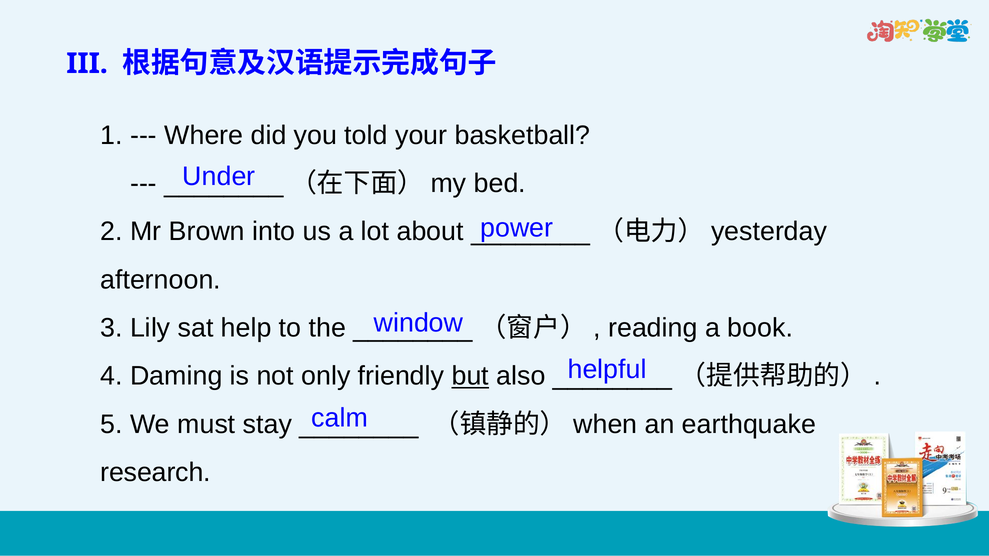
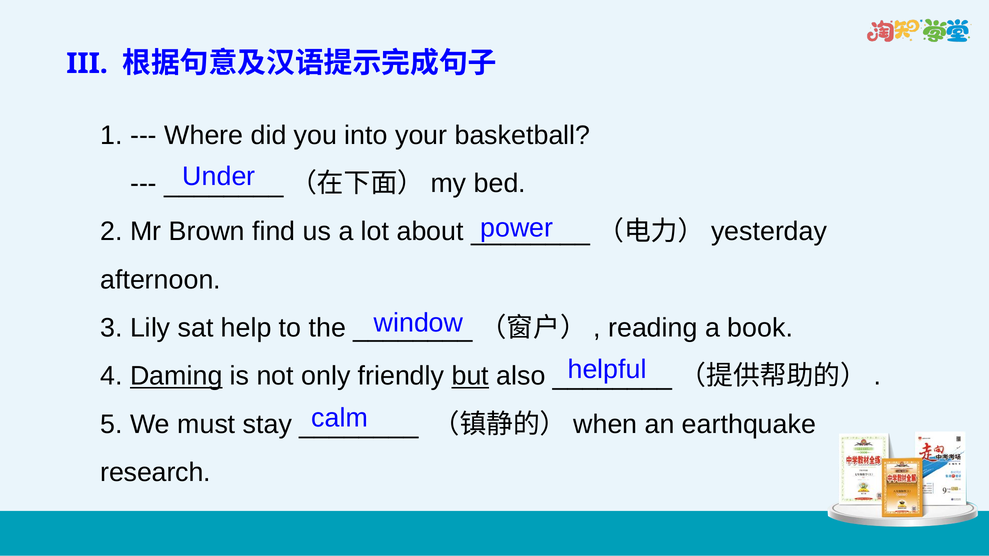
told: told -> into (366, 135)
into: into -> find (274, 232)
Daming underline: none -> present (176, 376)
